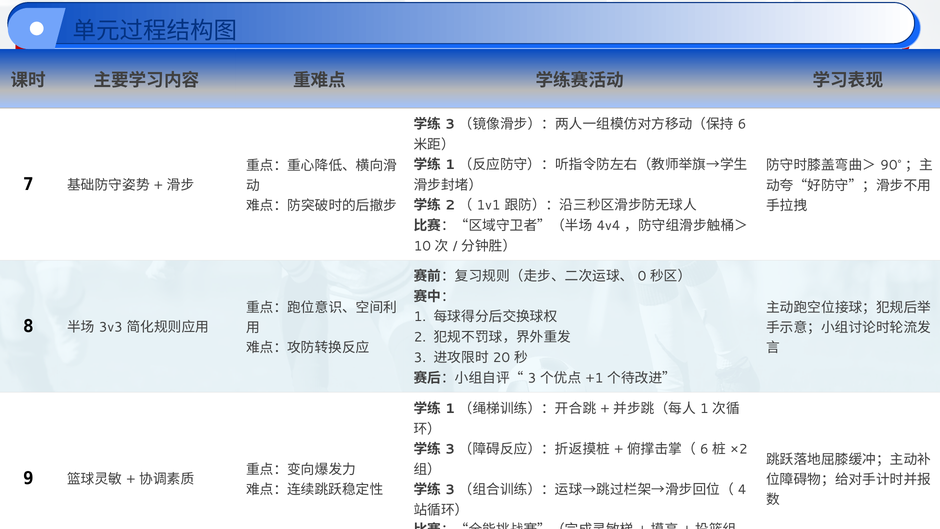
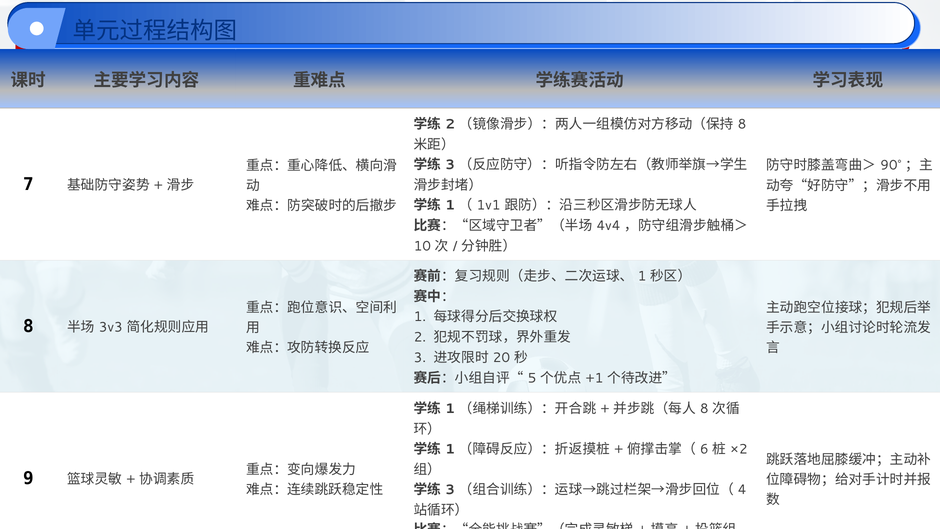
3: 3 -> 2 (450, 124)
6: 6 -> 8 (742, 124)
1: 1 -> 3 (450, 165)
2: 2 -> 1 (450, 205)
0: 0 -> 1 (642, 276)
3: 3 -> 5 (532, 378)
1: 1 -> 8 (704, 408)
3: 3 -> 1 (450, 449)
